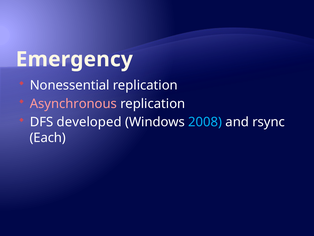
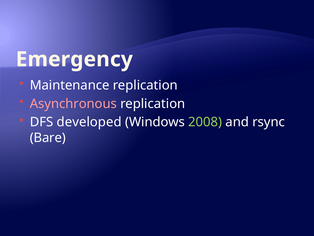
Nonessential: Nonessential -> Maintenance (70, 85)
2008 colour: light blue -> light green (205, 122)
Each: Each -> Bare (48, 138)
